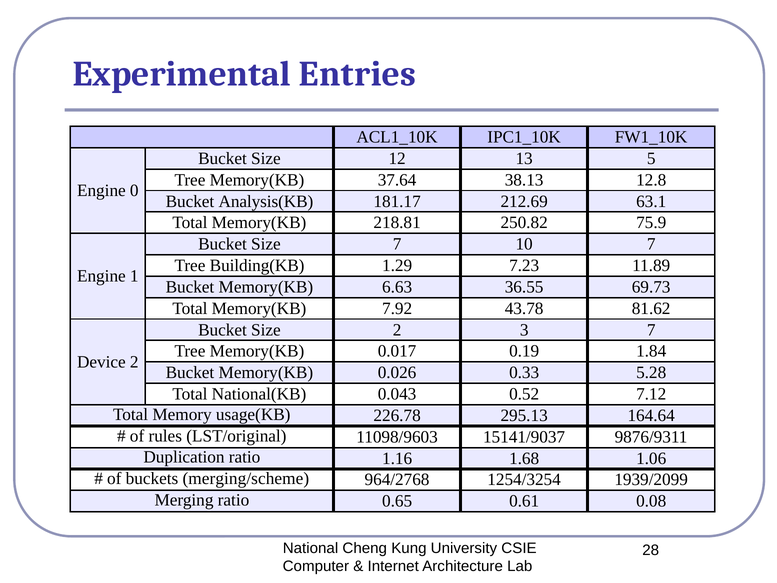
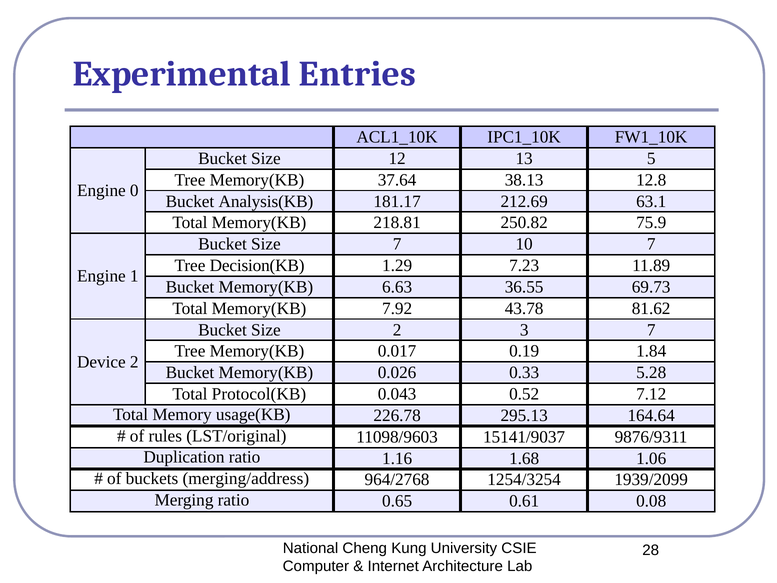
Building(KB: Building(KB -> Decision(KB (257, 265)
National(KB: National(KB -> Protocol(KB (259, 394)
merging/scheme: merging/scheme -> merging/address (246, 478)
